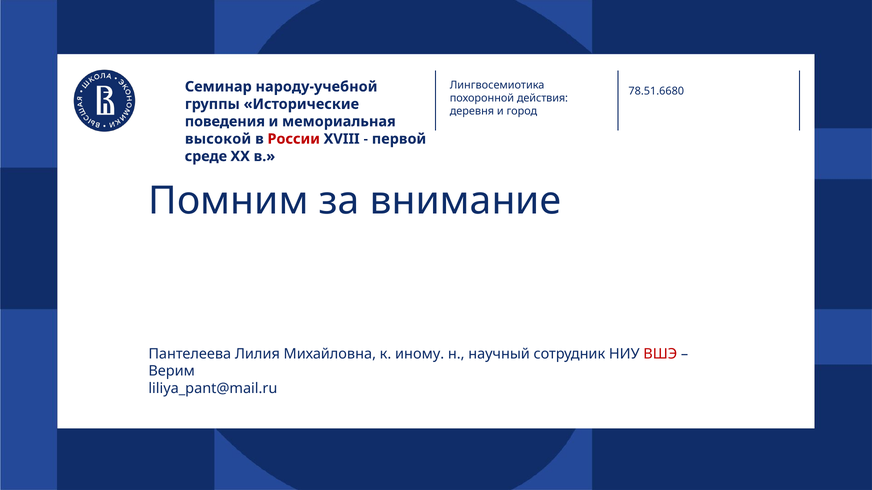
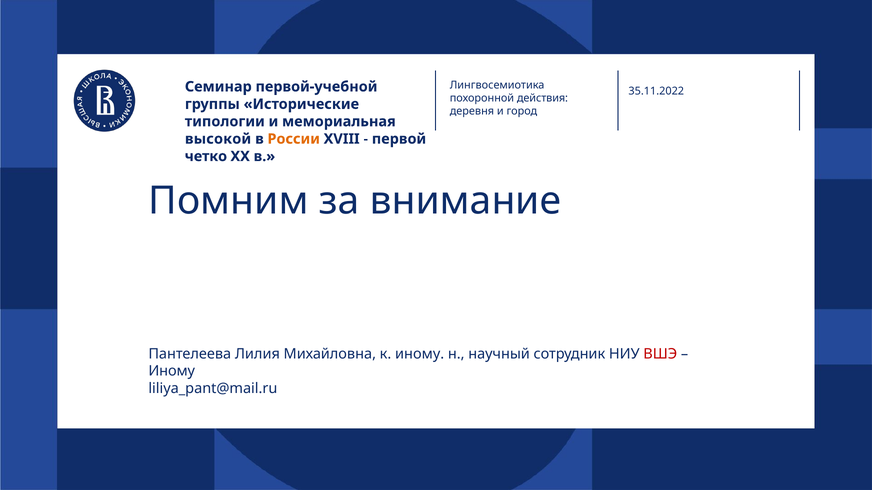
народу-учебной: народу-учебной -> первой-учебной (316, 87)
78.51.6680: 78.51.6680 -> 35.11.2022 (656, 91)
поведения: поведения -> типологии (225, 122)
России colour: red -> orange (294, 139)
среде: среде -> четко (206, 156)
Верим: Верим -> Иному (172, 372)
